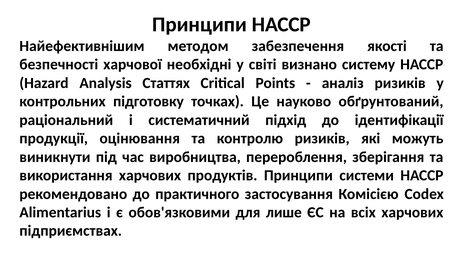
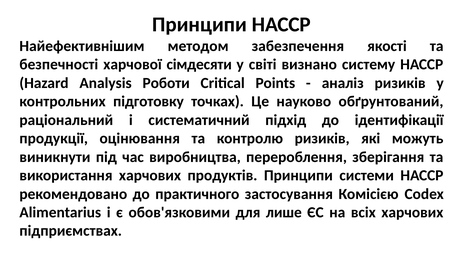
необхідні: необхідні -> сімдесяти (199, 64)
Статтях: Статтях -> Роботи (166, 83)
